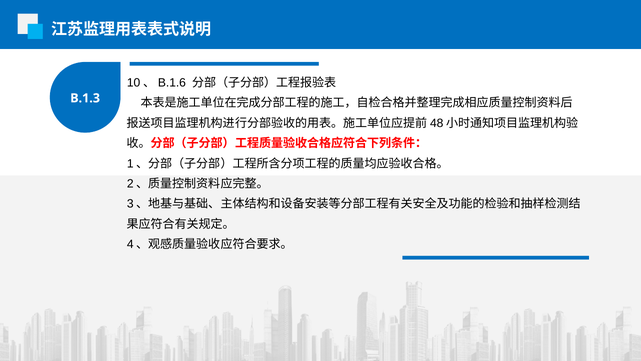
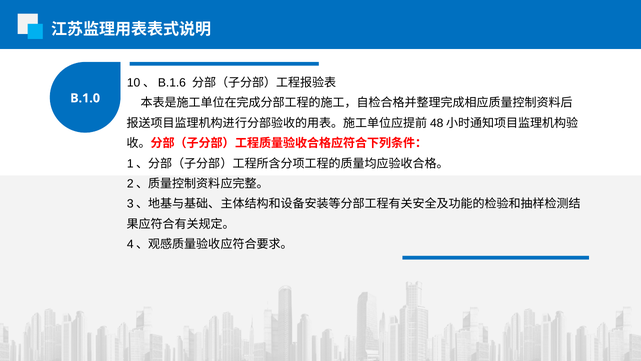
B.1.3: B.1.3 -> B.1.0 (85, 98)
